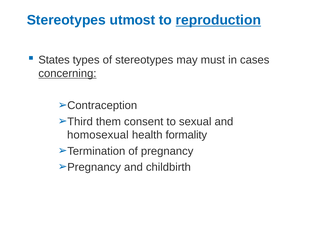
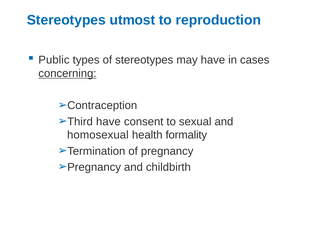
reproduction underline: present -> none (218, 20)
States: States -> Public (54, 60)
may must: must -> have (213, 60)
them: them -> have (108, 122)
